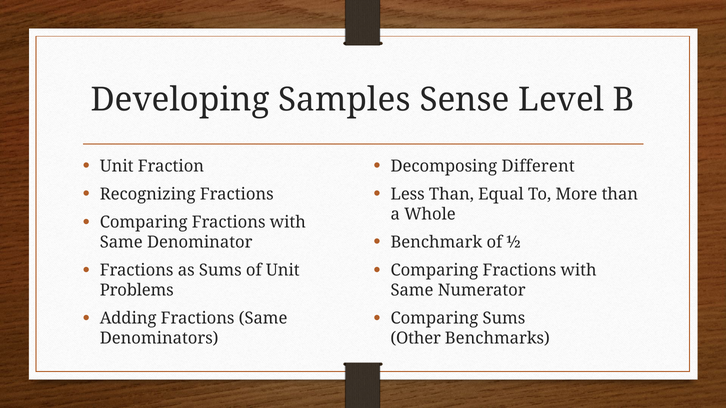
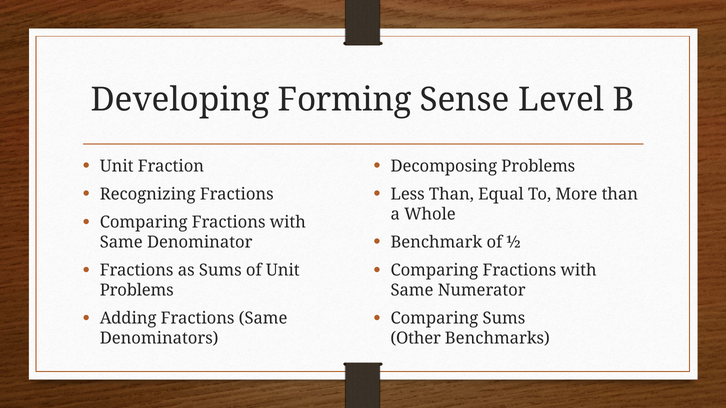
Samples: Samples -> Forming (345, 100)
Decomposing Different: Different -> Problems (538, 166)
